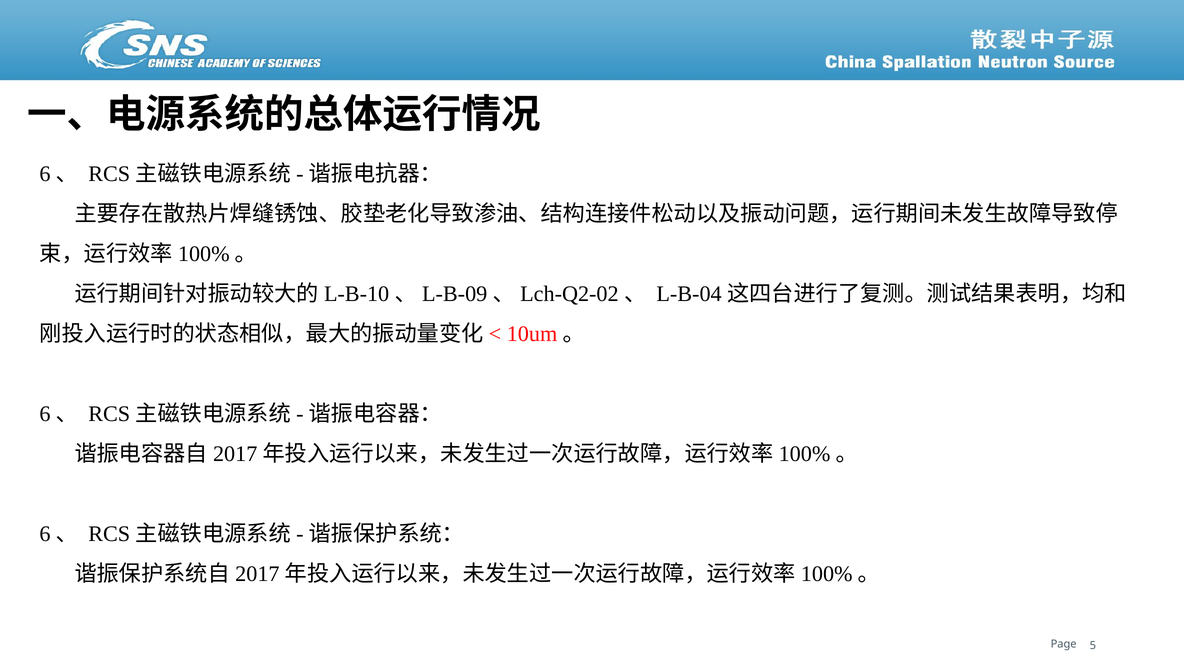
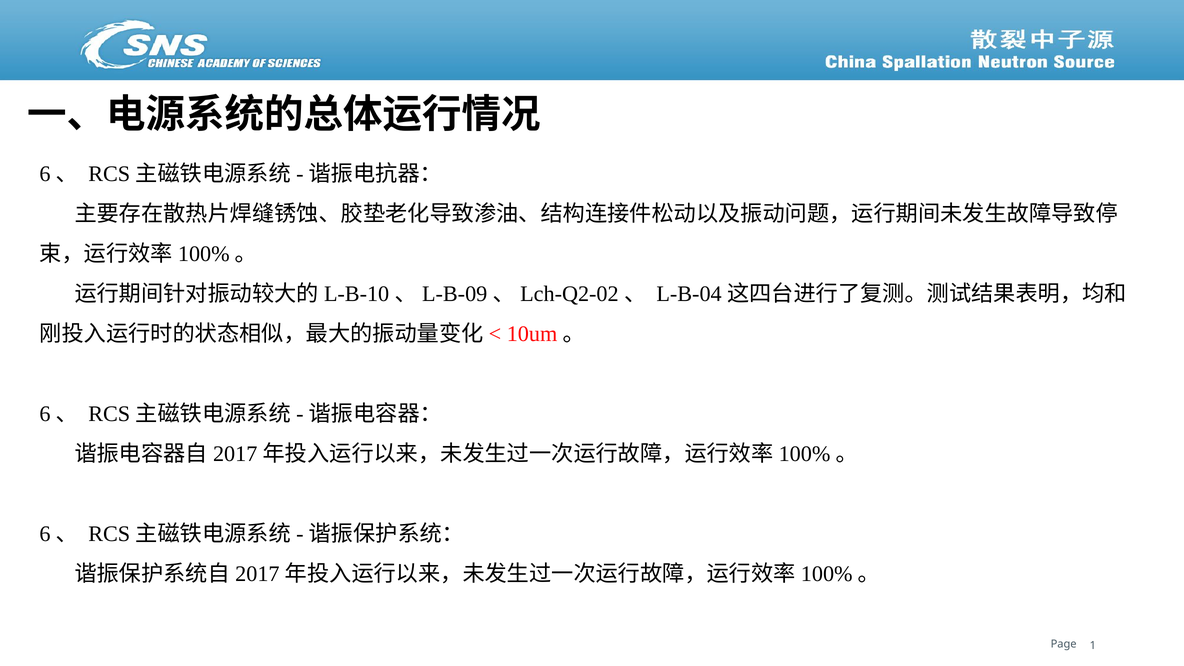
5: 5 -> 1 (1093, 646)
